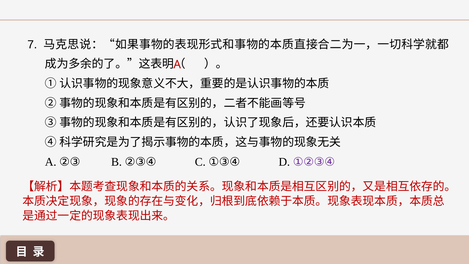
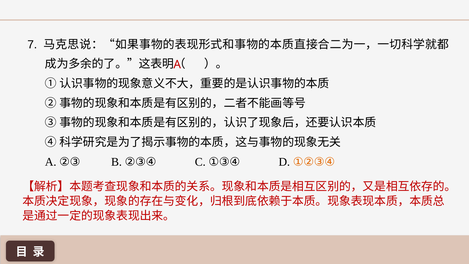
①②③④ colour: purple -> orange (314, 162)
